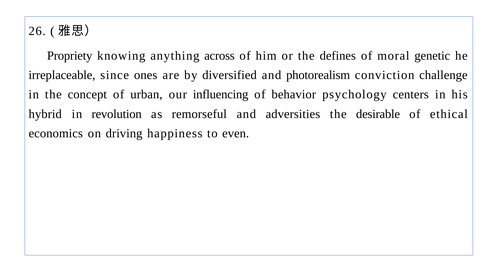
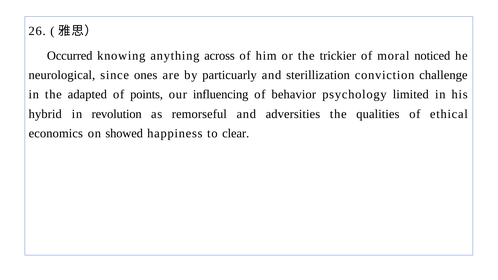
Propriety: Propriety -> Occurred (70, 56)
defines: defines -> trickier (338, 56)
genetic: genetic -> noticed (432, 56)
irreplaceable: irreplaceable -> neurological (62, 75)
diversified: diversified -> particuarly (230, 75)
photorealism: photorealism -> sterillization (318, 75)
concept: concept -> adapted (87, 95)
urban: urban -> points (147, 95)
centers: centers -> limited (411, 95)
desirable: desirable -> qualities (378, 114)
driving: driving -> showed (124, 133)
even: even -> clear (236, 133)
